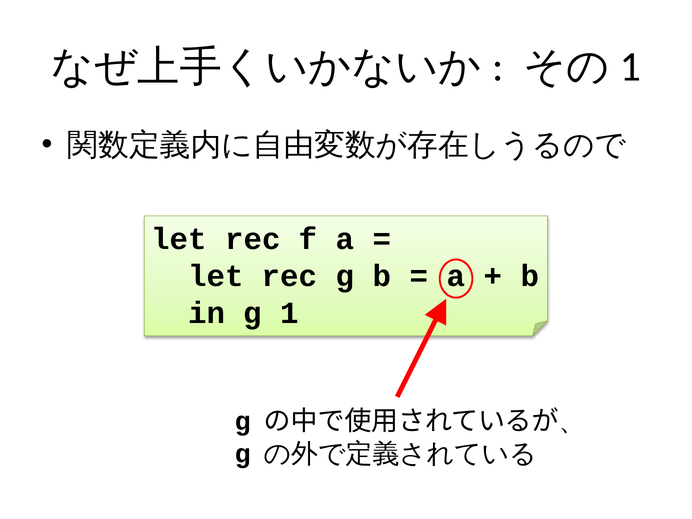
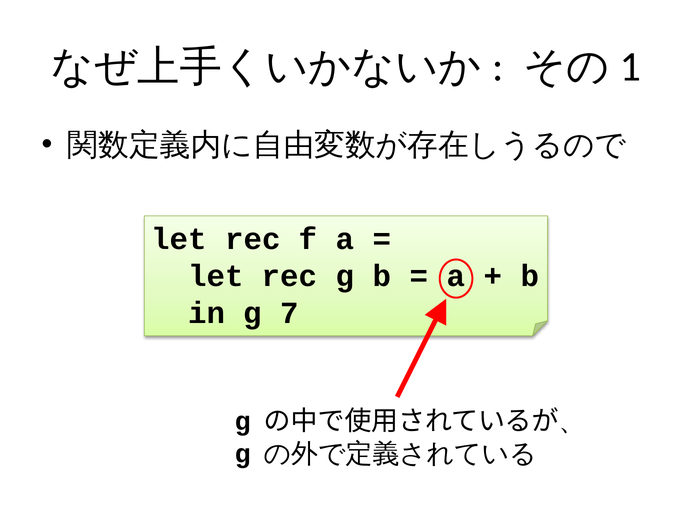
1: 1 -> 7 (290, 313)
